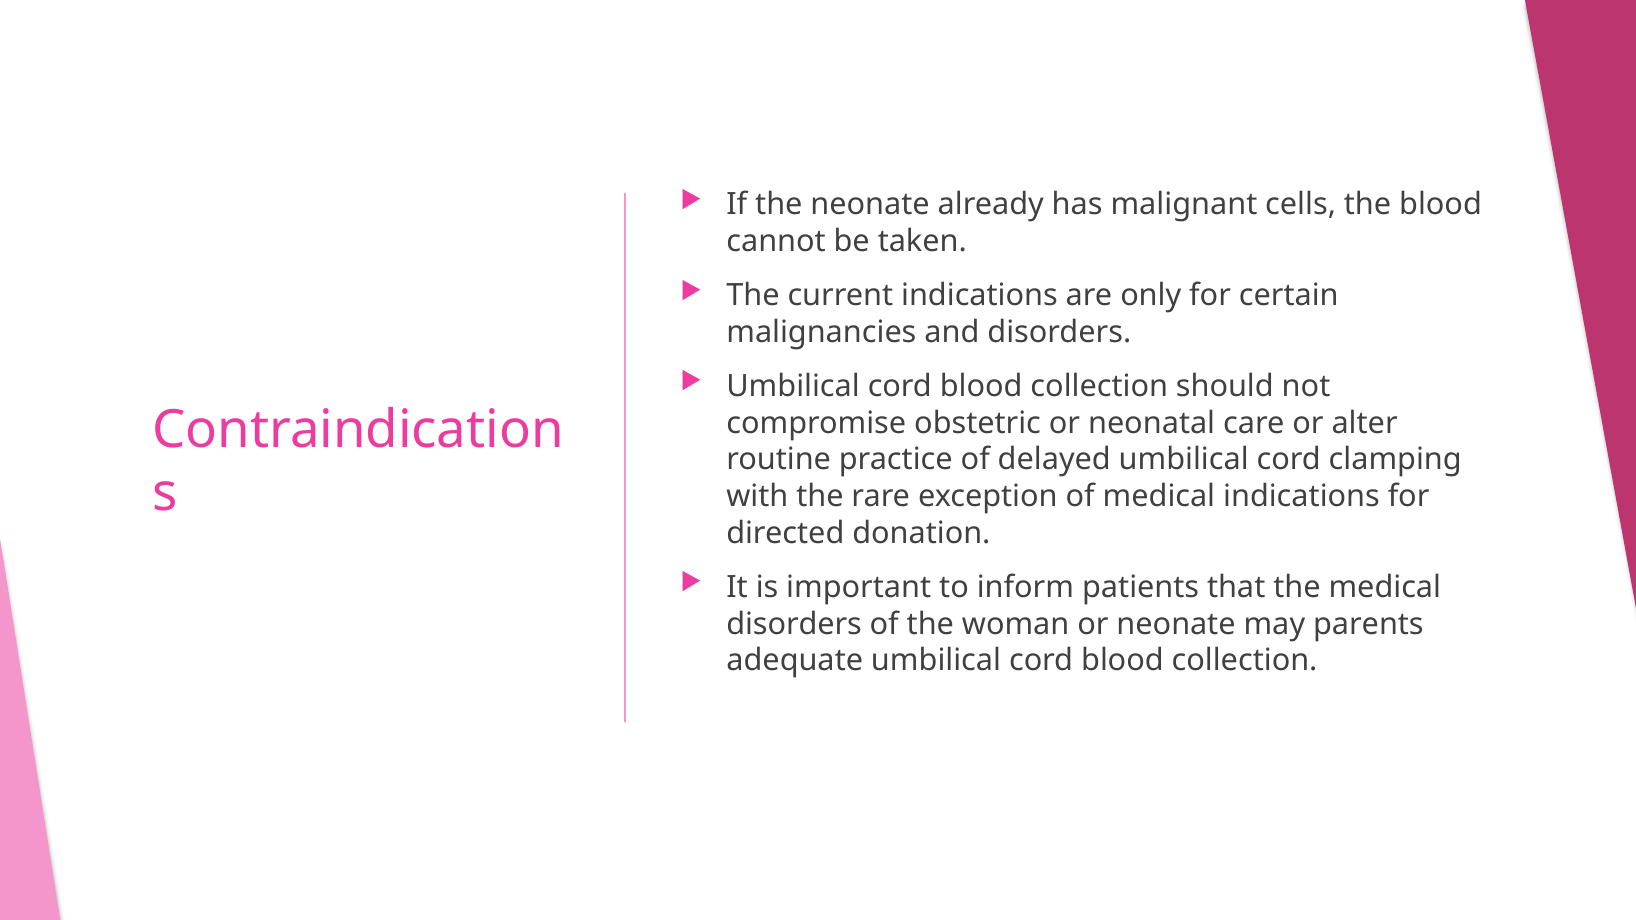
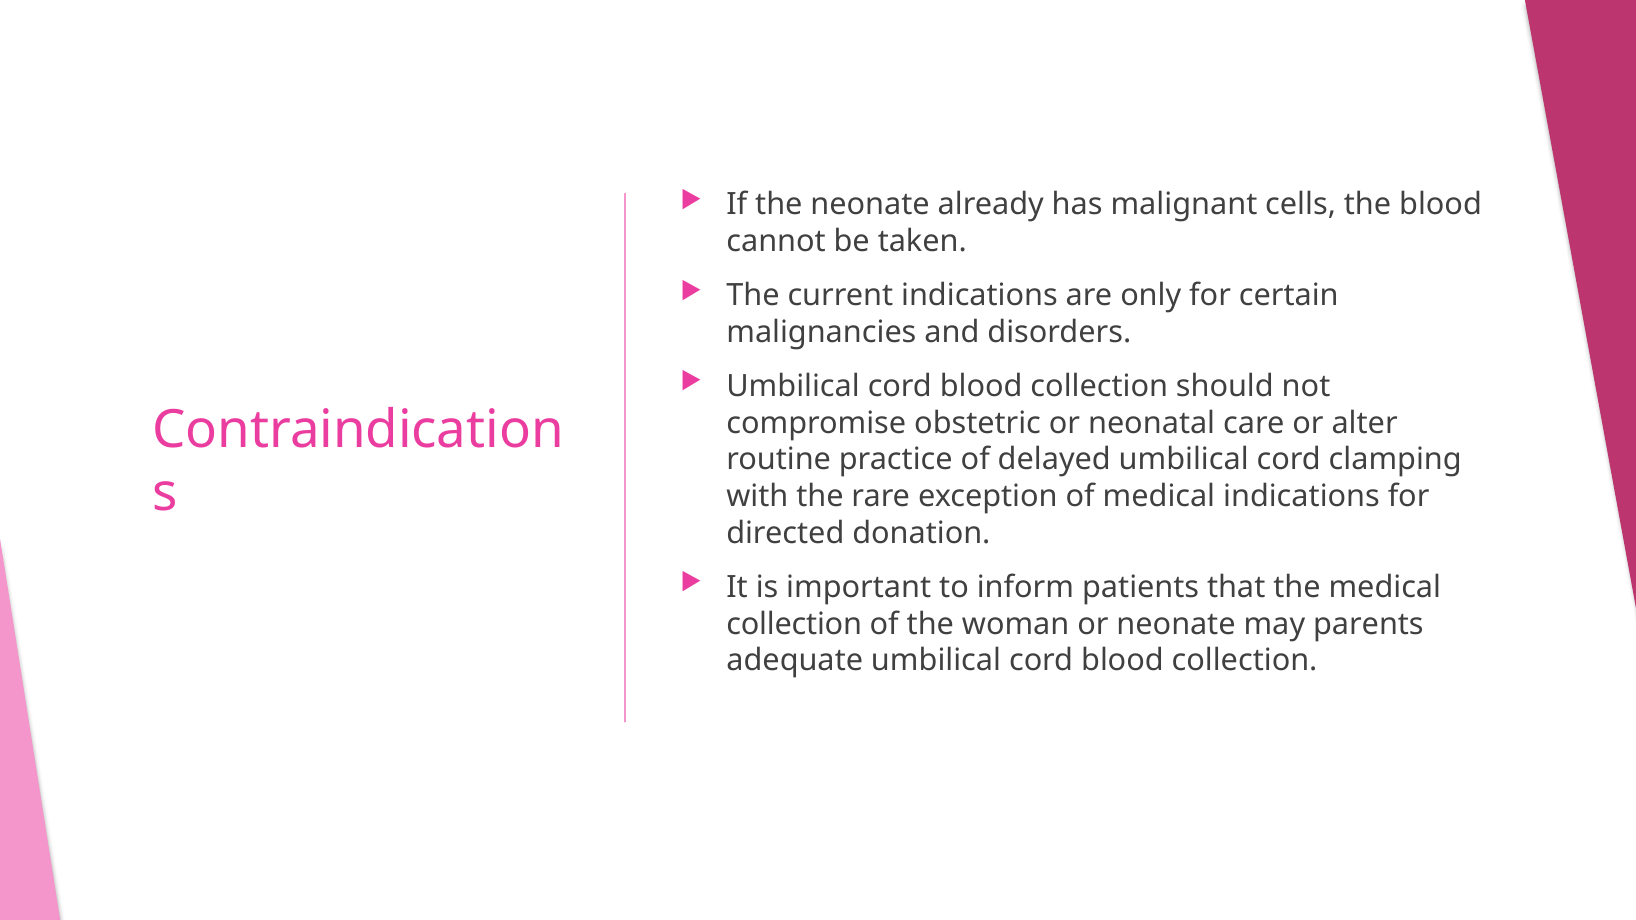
disorders: disorders -> collection (794, 624)
